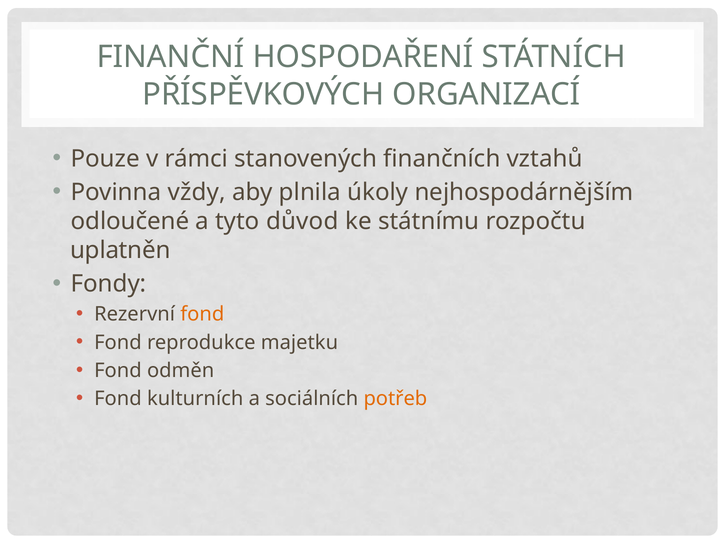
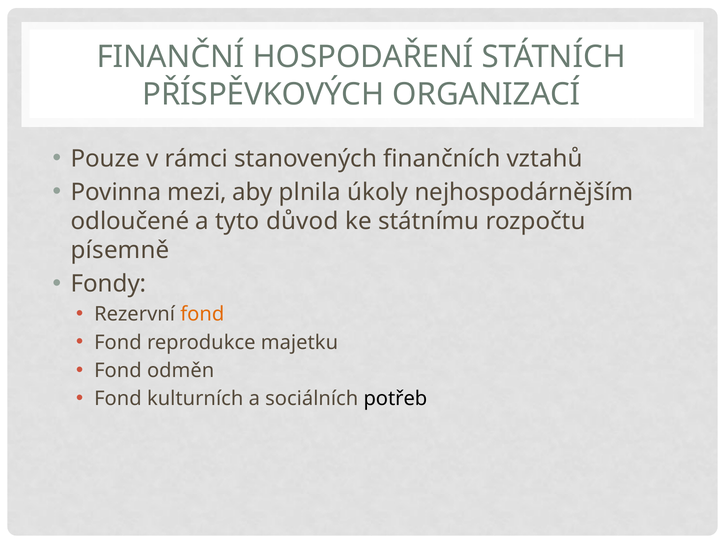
vždy: vždy -> mezi (197, 193)
uplatněn: uplatněn -> písemně (120, 251)
potřeb colour: orange -> black (395, 399)
